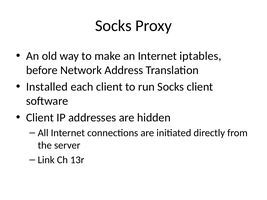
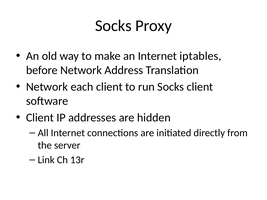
Installed: Installed -> Network (47, 87)
